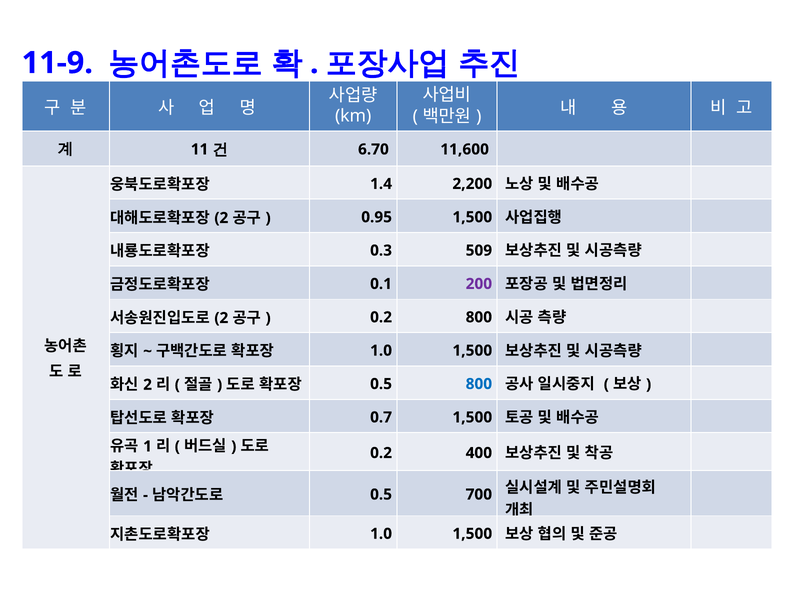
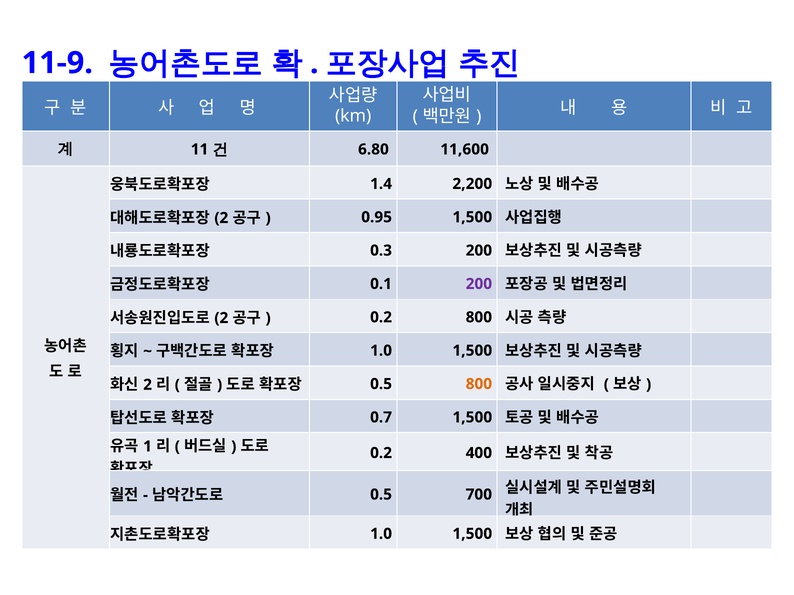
6.70: 6.70 -> 6.80 (373, 149)
0.3 509: 509 -> 200 (479, 251)
800 colour: blue -> orange (479, 384)
